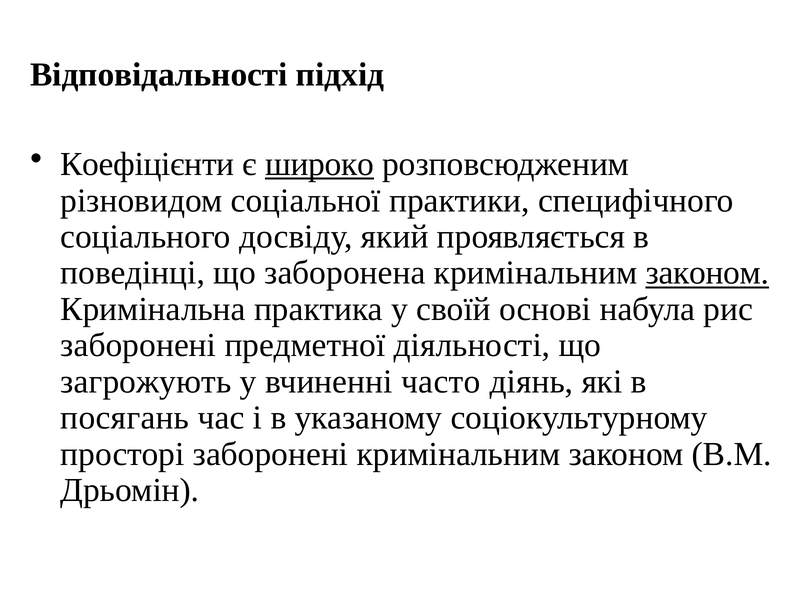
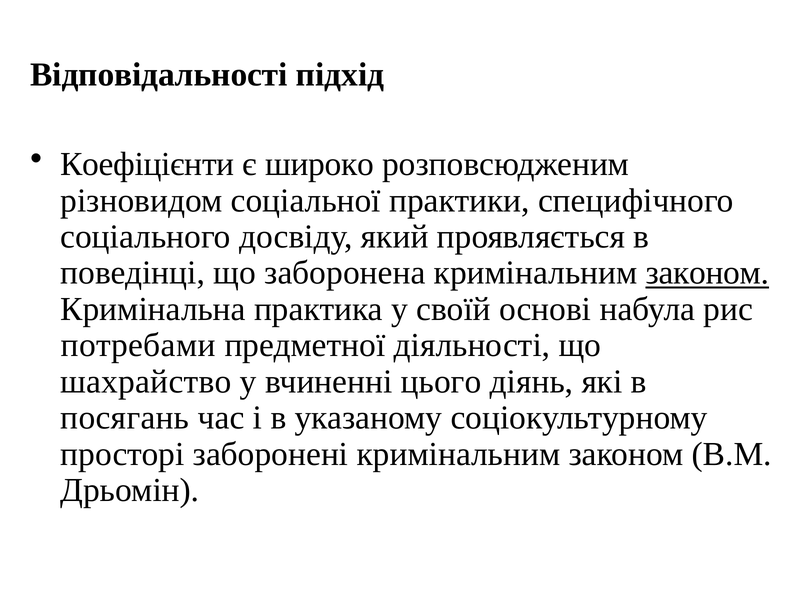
широко underline: present -> none (320, 164)
заборонені: заборонені -> потребами (138, 345)
загрожують: загрожують -> шахрайство (146, 381)
часто: часто -> цього (441, 381)
